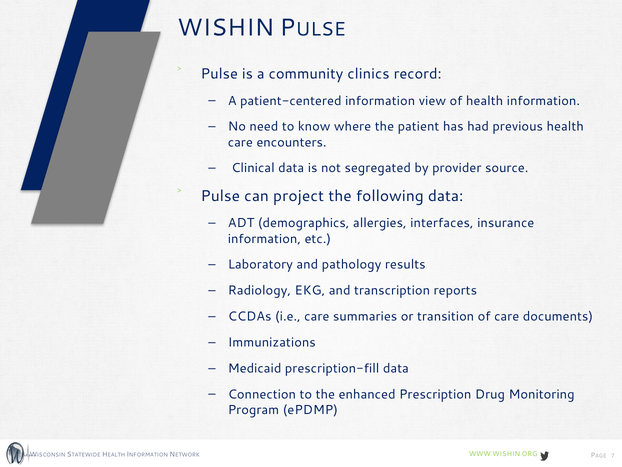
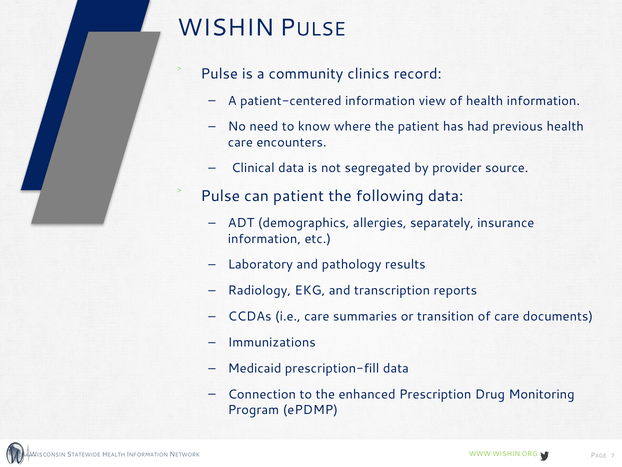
can project: project -> patient (299, 196)
interfaces: interfaces -> separately (442, 223)
